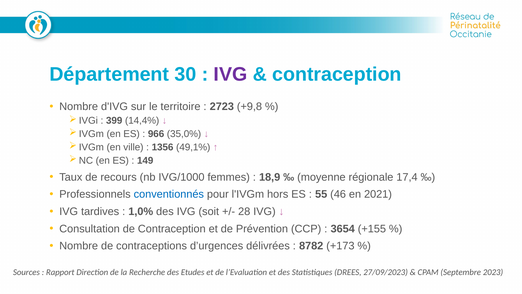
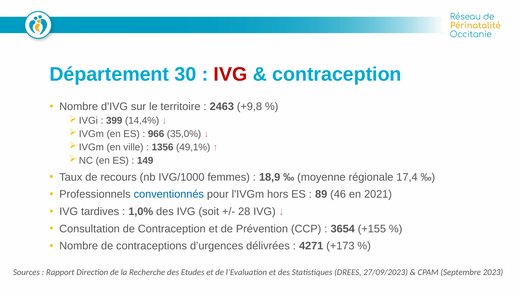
IVG colour: purple -> red (230, 74)
2723: 2723 -> 2463 (222, 107)
55: 55 -> 89 (321, 194)
8782: 8782 -> 4271 (311, 246)
